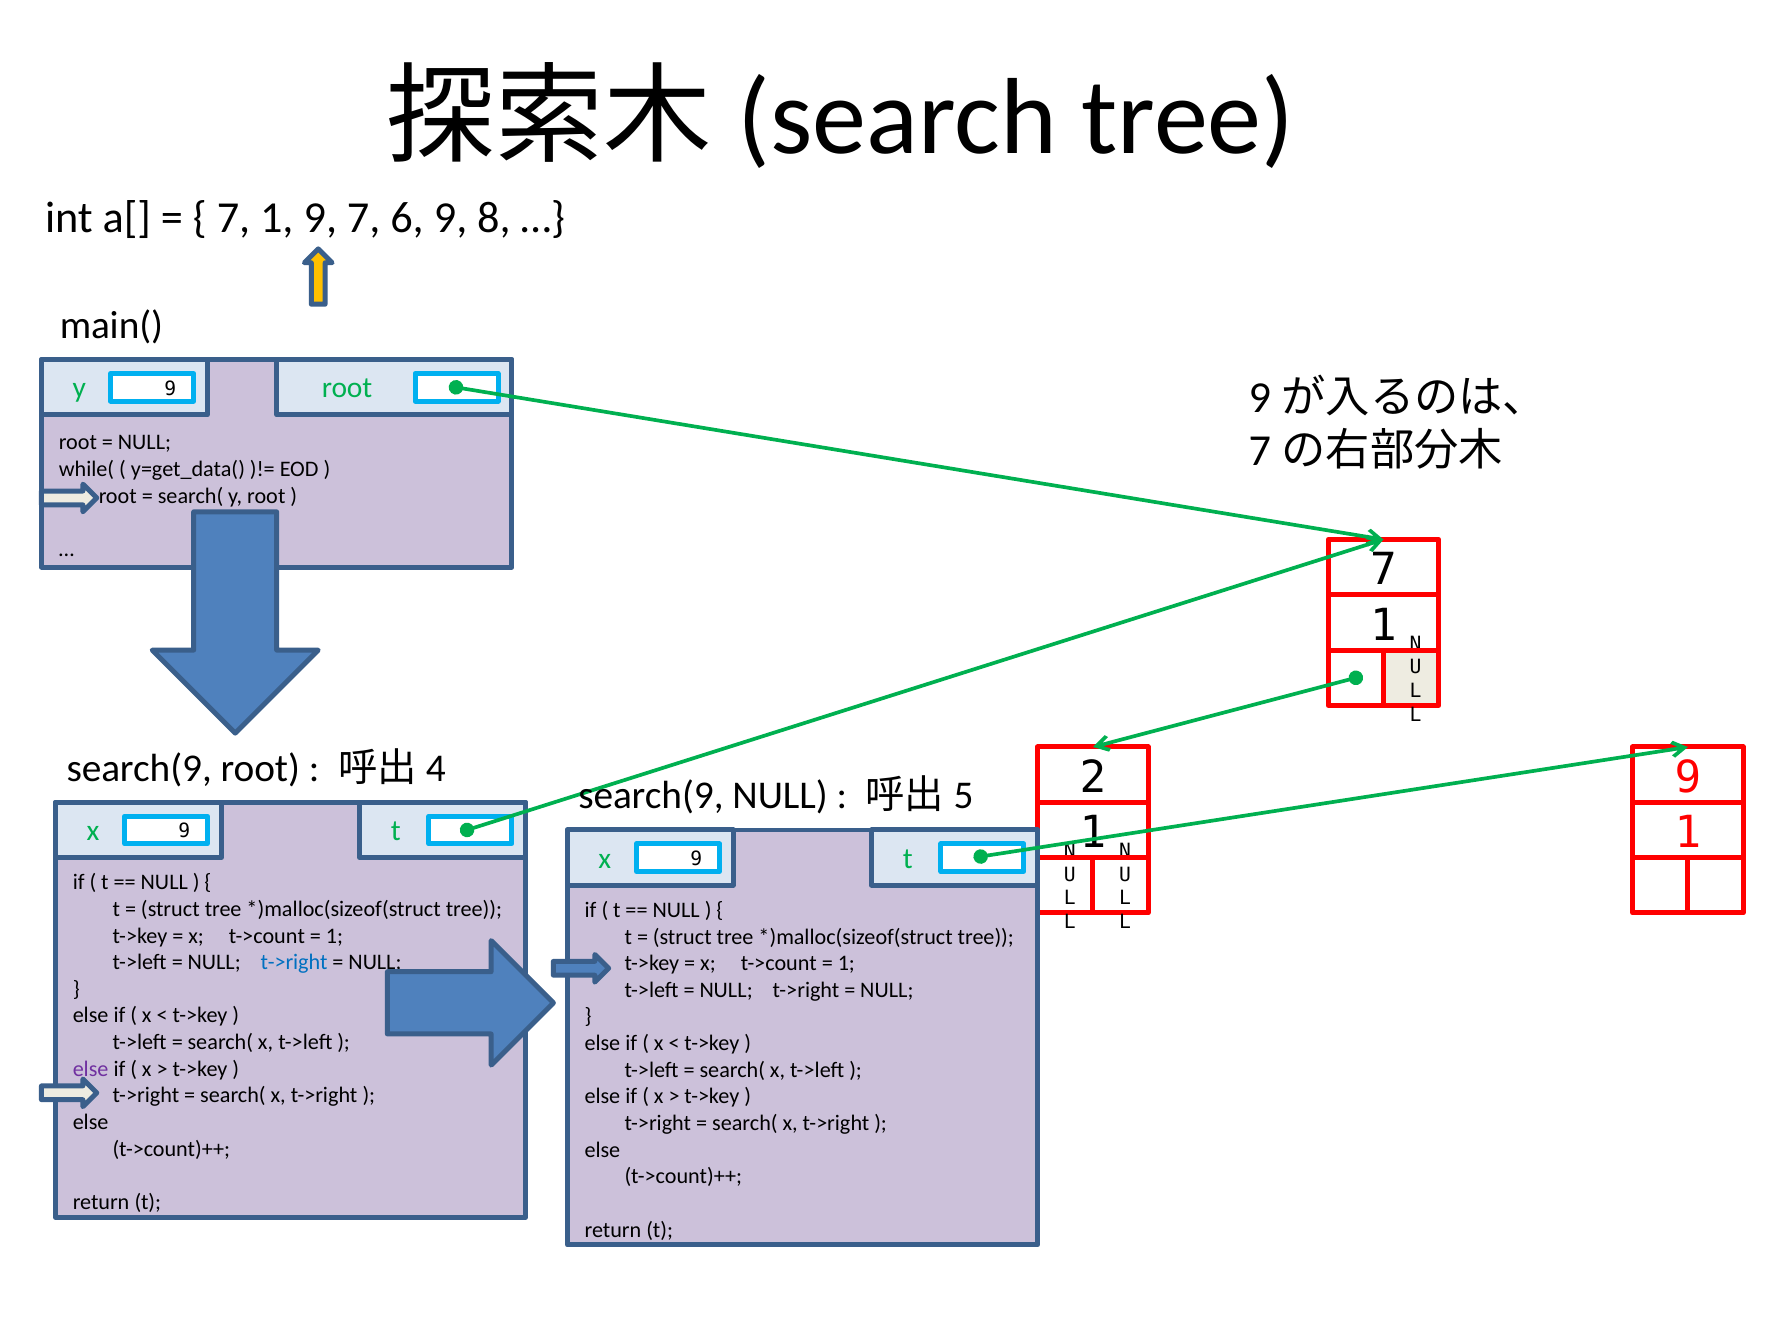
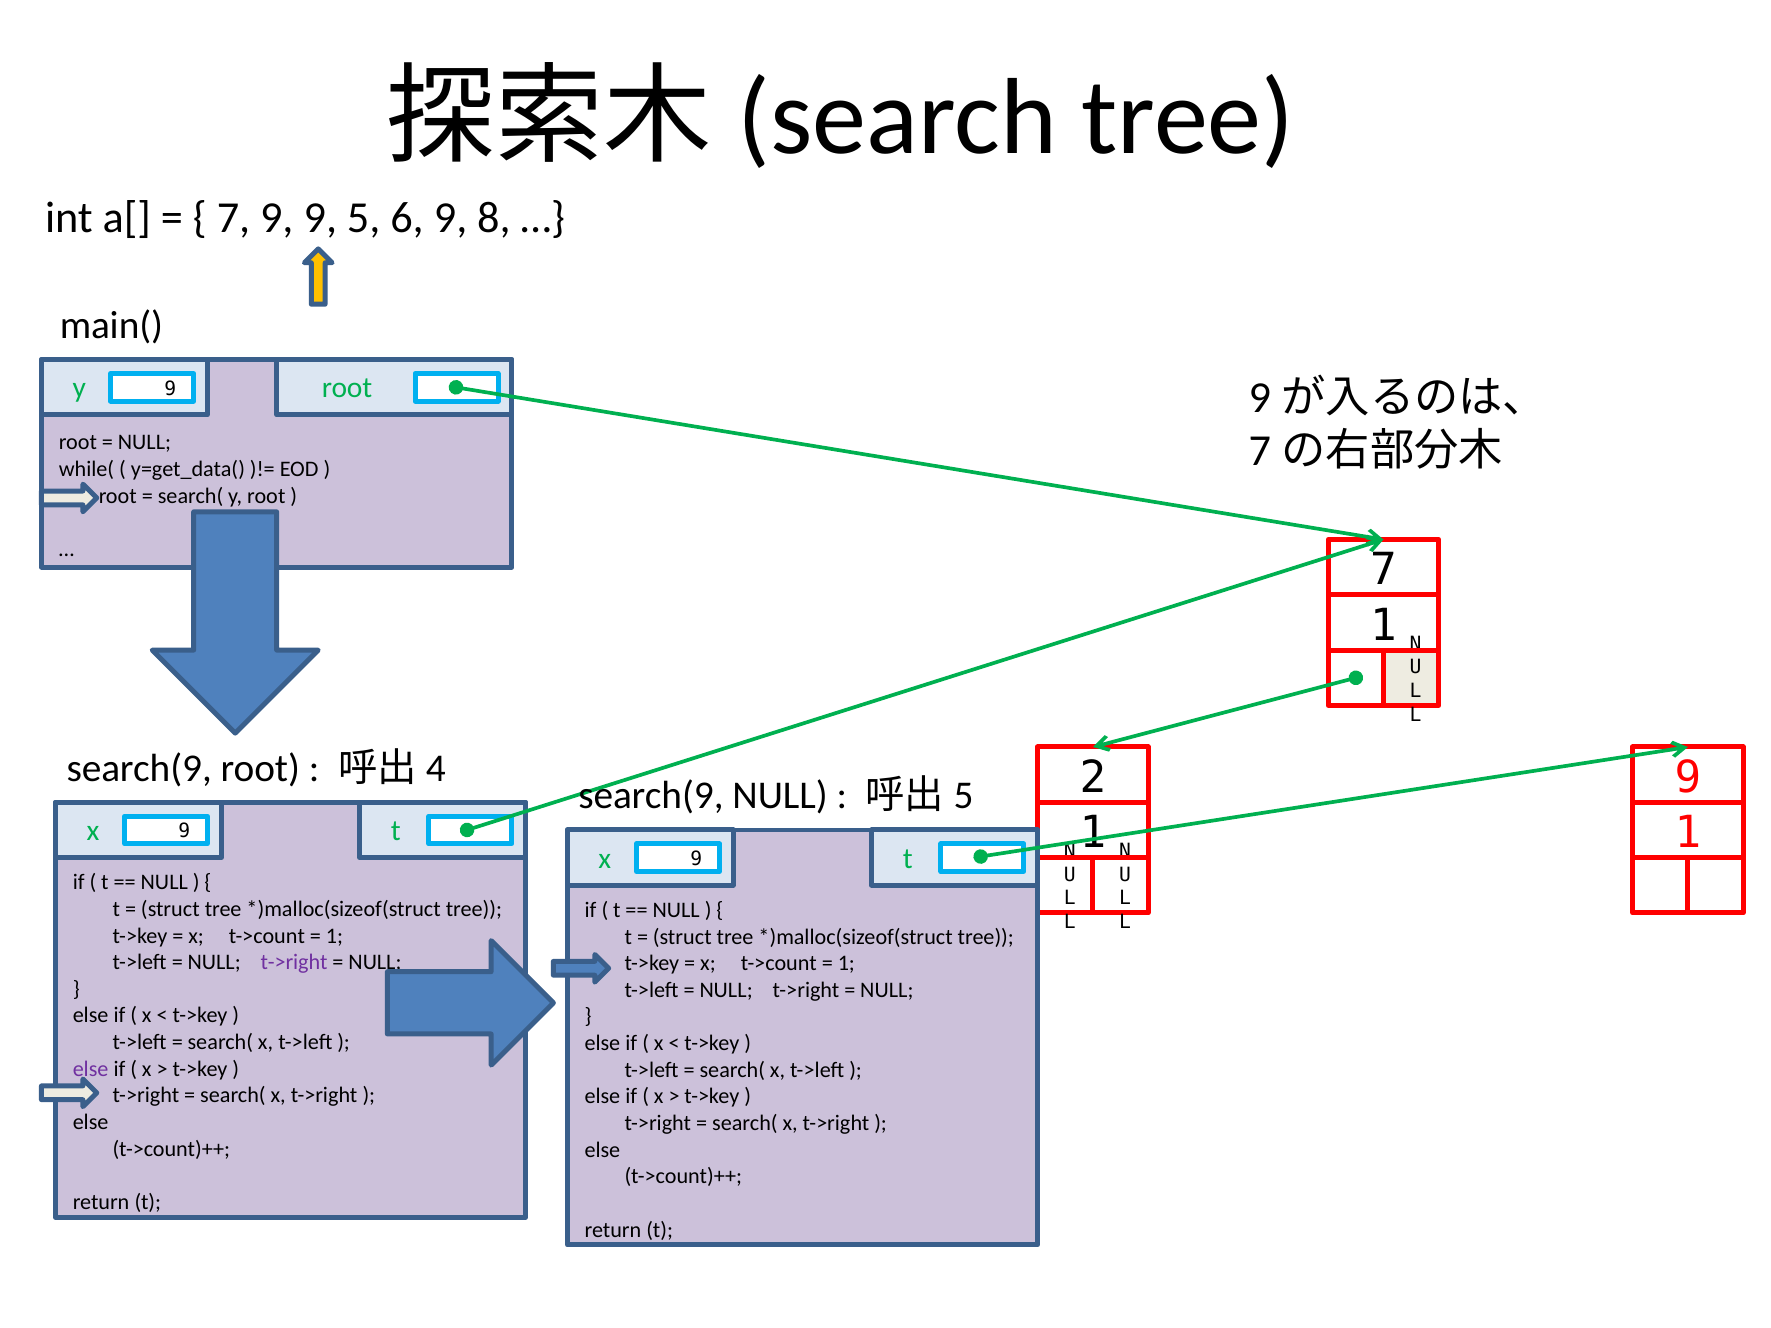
7 1: 1 -> 9 (277, 218)
9 7: 7 -> 5 (364, 218)
t->right colour: blue -> purple (294, 963)
